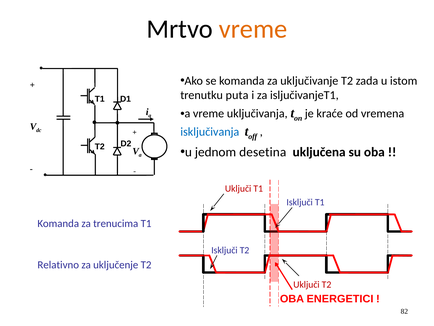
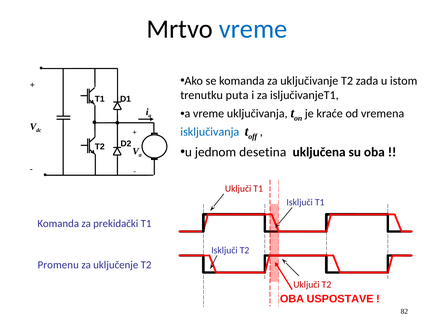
vreme colour: orange -> blue (253, 29)
trenucima: trenucima -> prekidački (116, 223)
Relativno: Relativno -> Promenu (58, 264)
ENERGETICI: ENERGETICI -> USPOSTAVE (340, 299)
